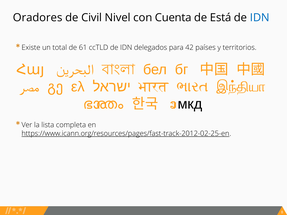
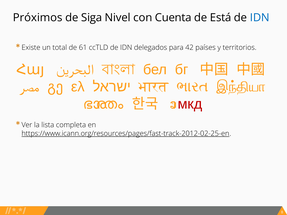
Oradores: Oradores -> Próximos (38, 18)
Civil: Civil -> Siga (92, 18)
мкд colour: black -> red (190, 104)
